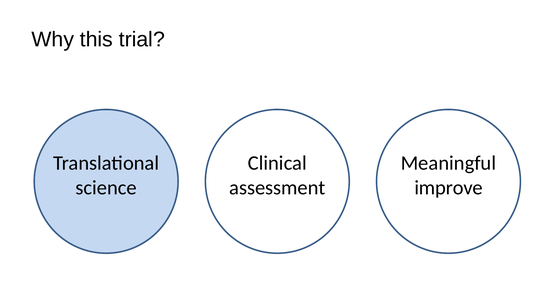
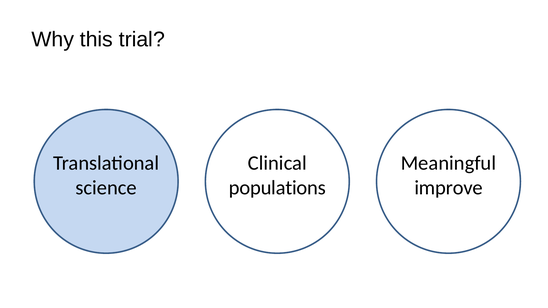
assessment: assessment -> populations (277, 188)
